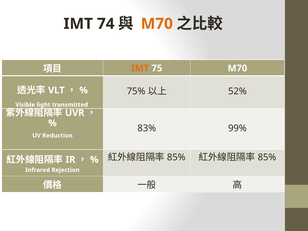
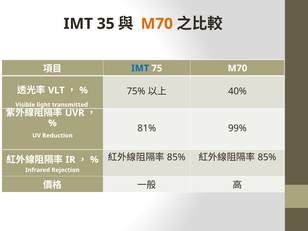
74: 74 -> 35 (106, 24)
IMT colour: orange -> blue (140, 68)
52%: 52% -> 40% (237, 91)
83%: 83% -> 81% (147, 128)
